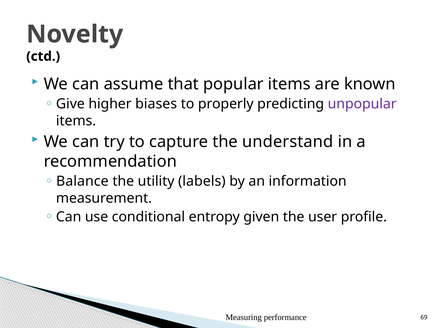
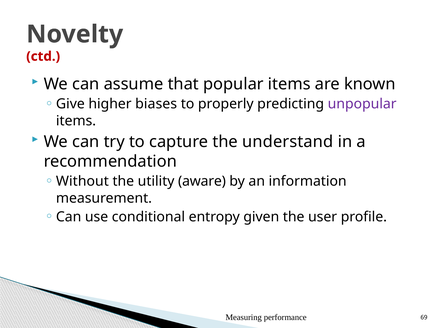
ctd colour: black -> red (43, 56)
Balance: Balance -> Without (82, 182)
labels: labels -> aware (202, 182)
